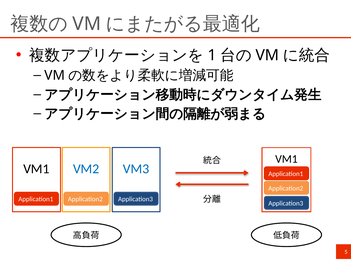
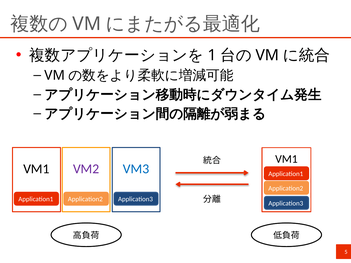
VM2 colour: blue -> purple (86, 169)
